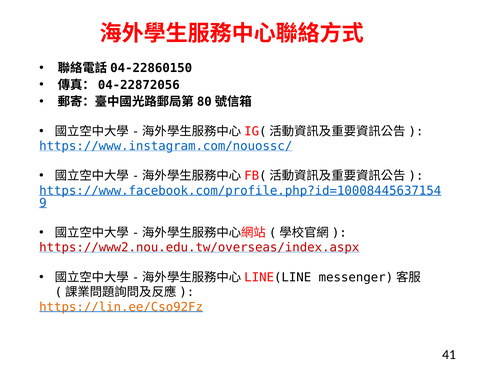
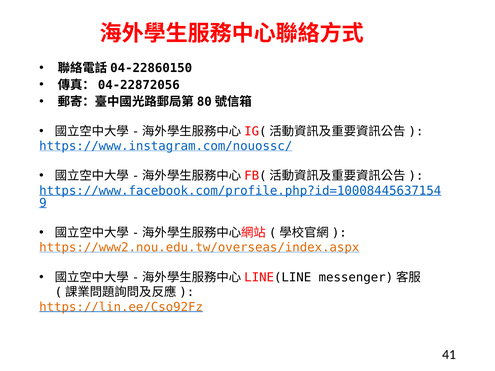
https://www2.nou.edu.tw/overseas/index.aspx colour: red -> orange (199, 248)
